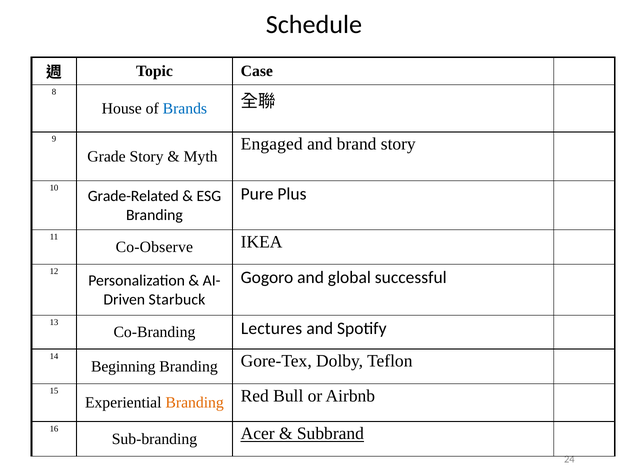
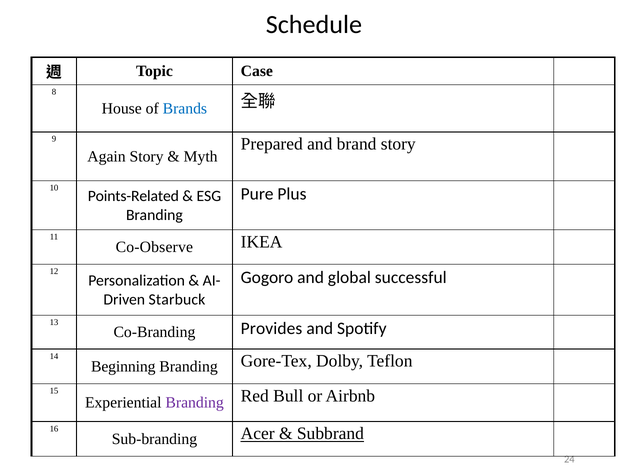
Engaged: Engaged -> Prepared (272, 144)
Grade: Grade -> Again (106, 156)
Grade-Related: Grade-Related -> Points-Related (133, 196)
Lectures: Lectures -> Provides (272, 329)
Branding colour: orange -> purple (195, 403)
